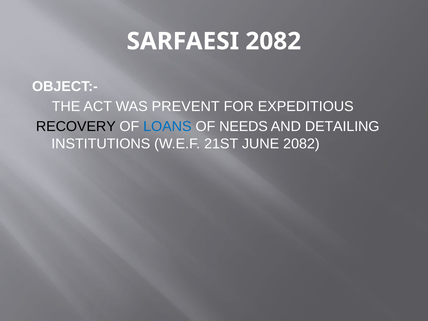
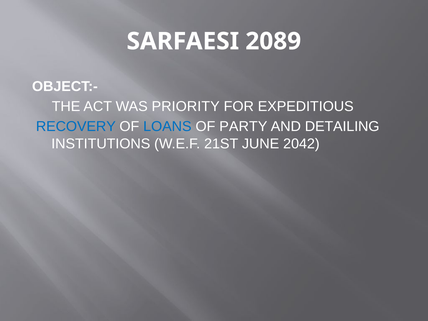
SARFAESI 2082: 2082 -> 2089 (273, 41)
PREVENT: PREVENT -> PRIORITY (186, 107)
RECOVERY colour: black -> blue (76, 127)
NEEDS: NEEDS -> PARTY (243, 127)
JUNE 2082: 2082 -> 2042 (301, 144)
